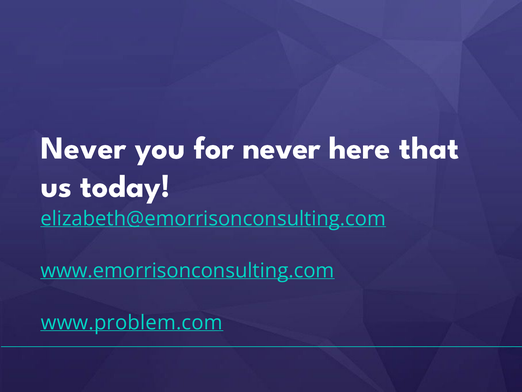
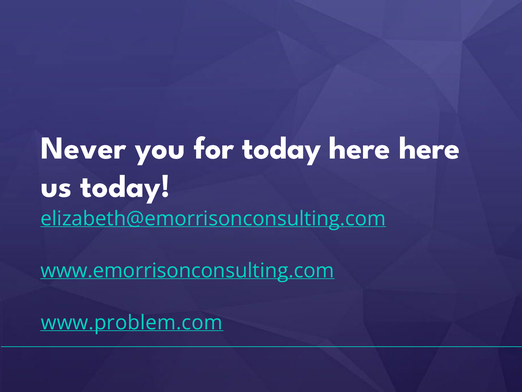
for never: never -> today (281, 148)
here that: that -> here (429, 148)
